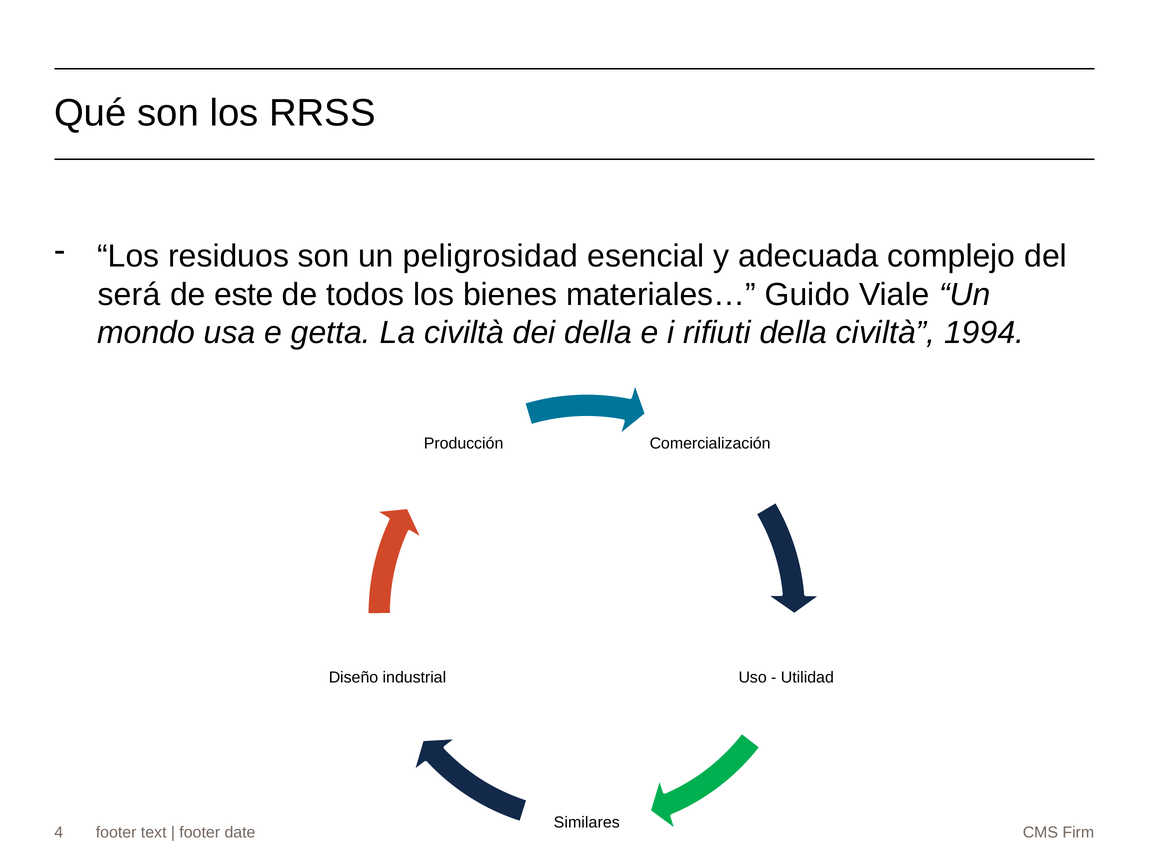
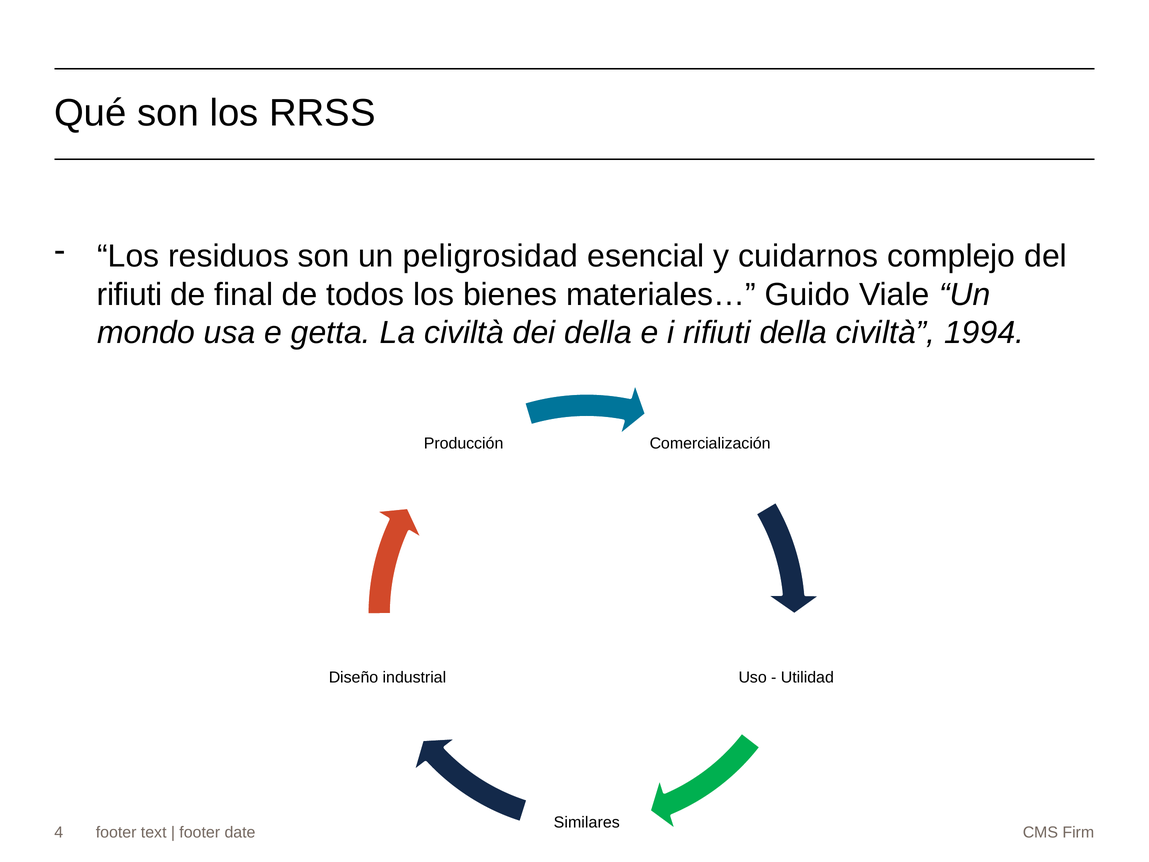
adecuada: adecuada -> cuidarnos (808, 256)
será: será -> rifiuti (129, 294)
este: este -> final (244, 294)
